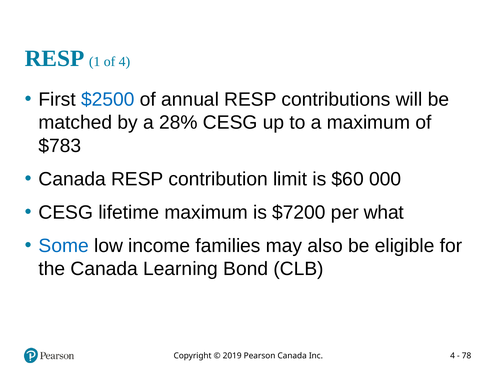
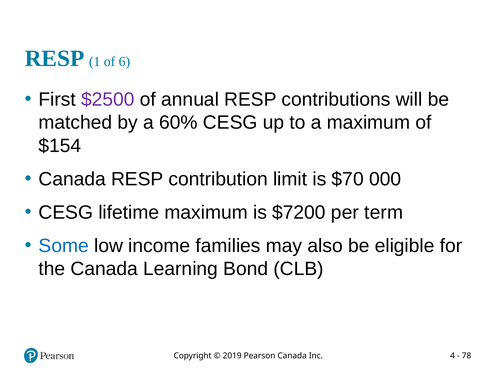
of 4: 4 -> 6 (124, 62)
$2500 colour: blue -> purple (108, 100)
28%: 28% -> 60% (178, 123)
$783: $783 -> $154 (60, 146)
$60: $60 -> $70 (348, 179)
what: what -> term (384, 213)
